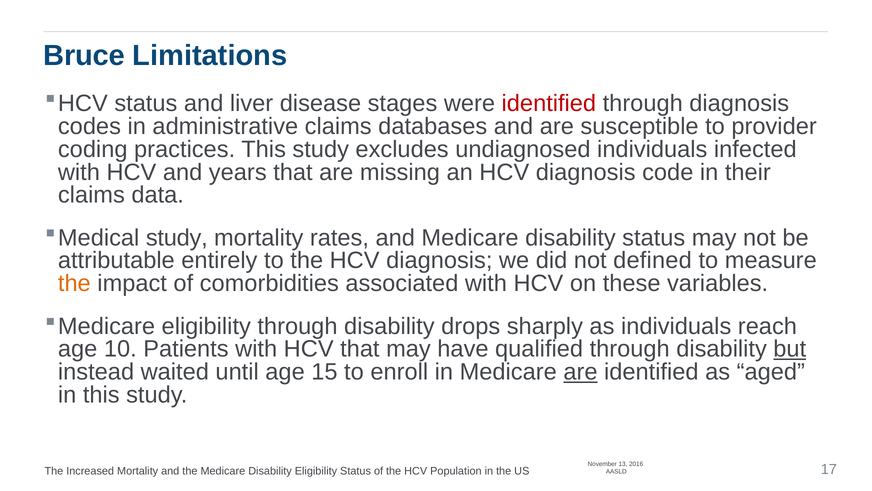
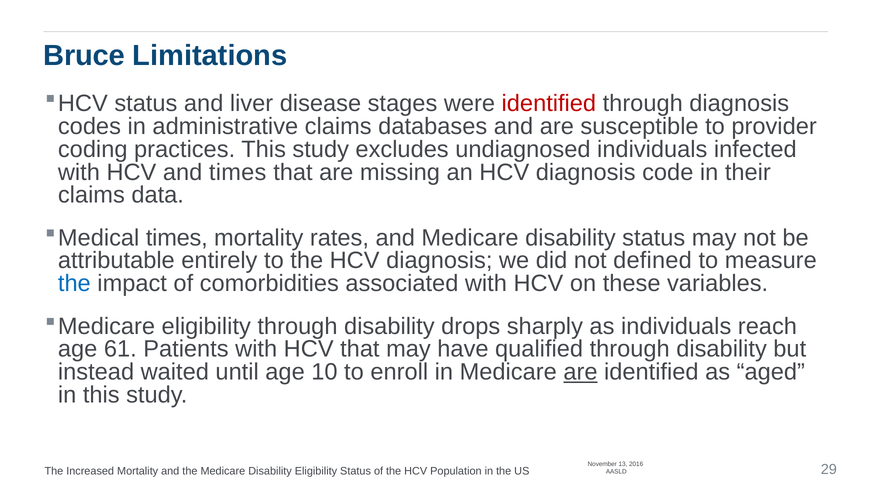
and years: years -> times (238, 172)
study: study -> times (177, 237)
the colour: orange -> blue (74, 283)
10: 10 -> 61 (120, 349)
but underline: present -> none (790, 349)
15: 15 -> 10 (324, 372)
17: 17 -> 29 (829, 469)
